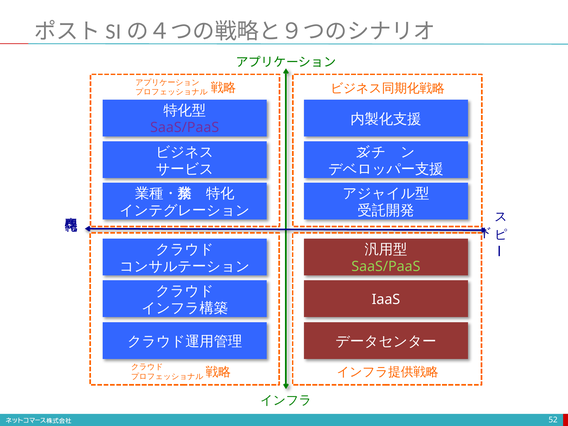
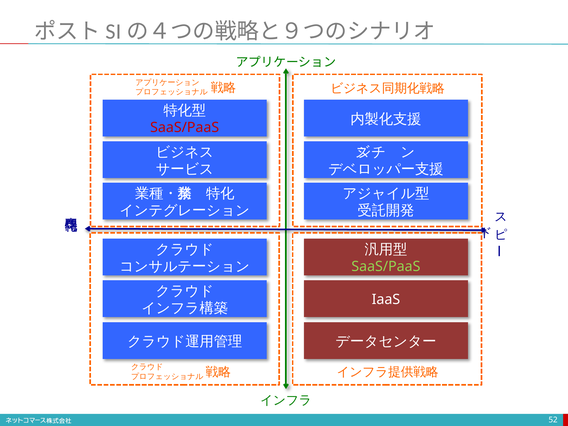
SaaS/PaaS colour: purple -> red (185, 128)
